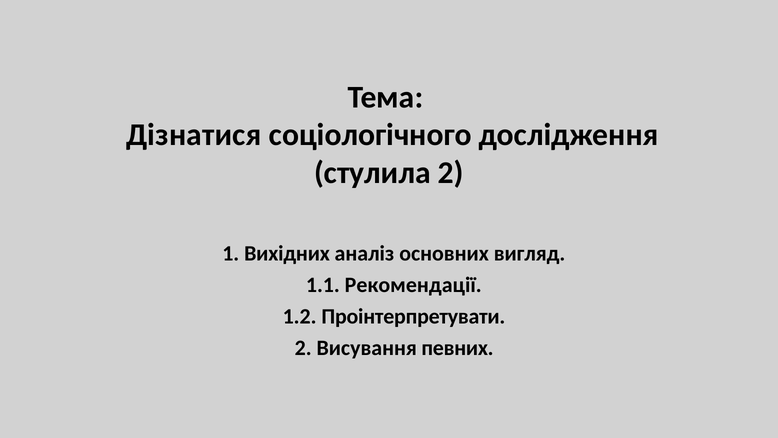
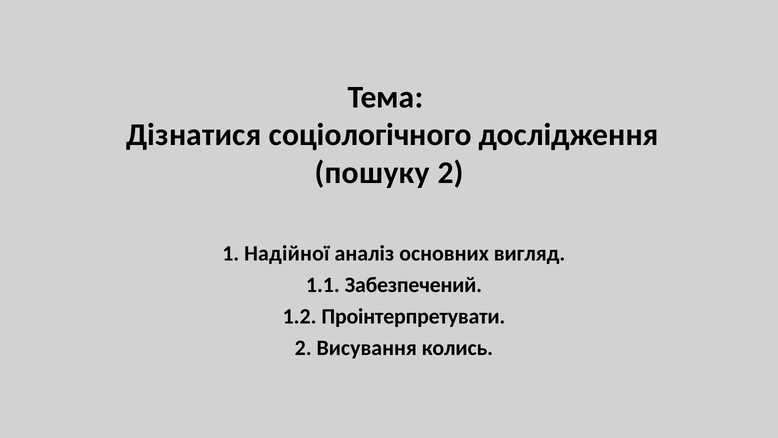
стулила: стулила -> пошуку (372, 173)
Вихідних: Вихідних -> Надійної (287, 253)
Рекомендації: Рекомендації -> Забезпечений (413, 285)
певних: певних -> колись (457, 348)
